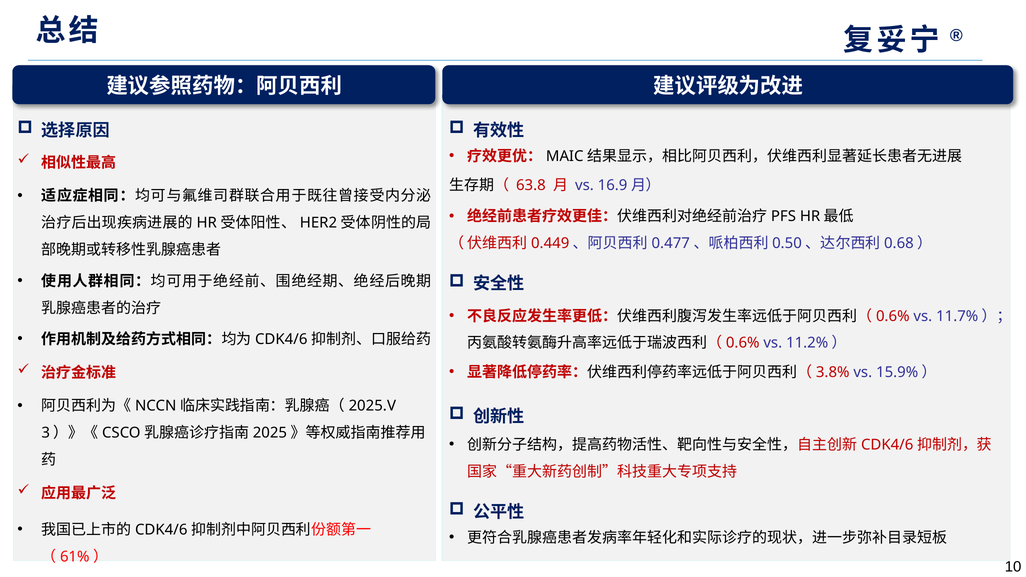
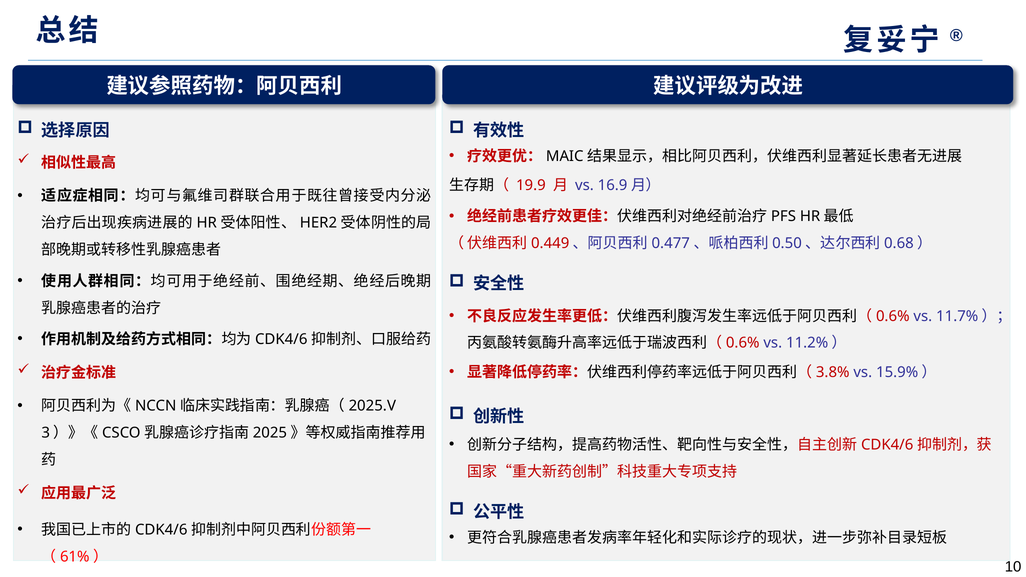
63.8: 63.8 -> 19.9 (531, 185)
